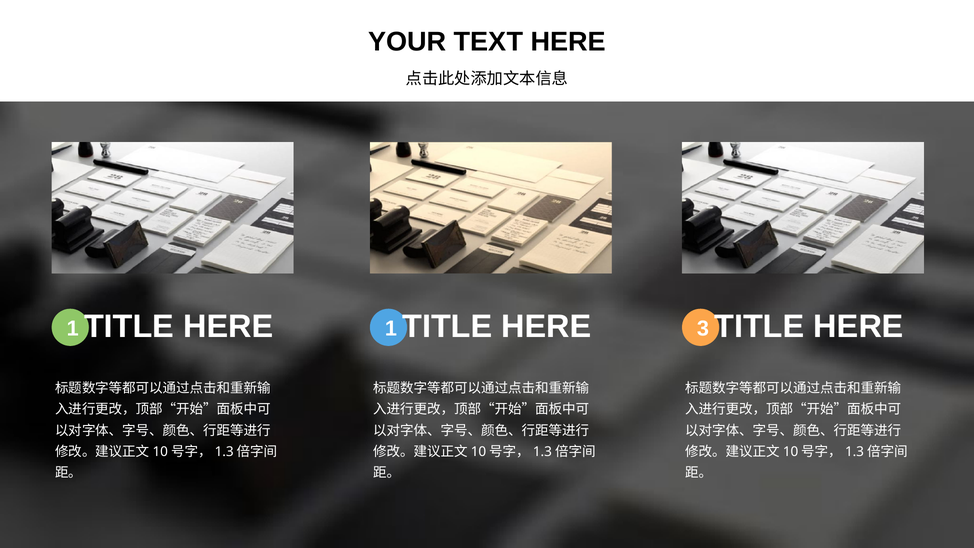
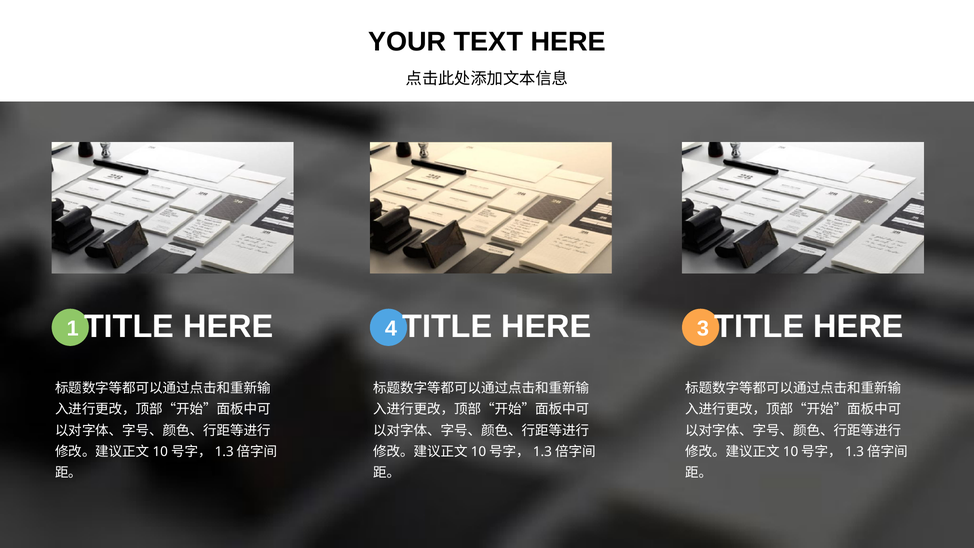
HERE 1: 1 -> 4 (391, 329)
